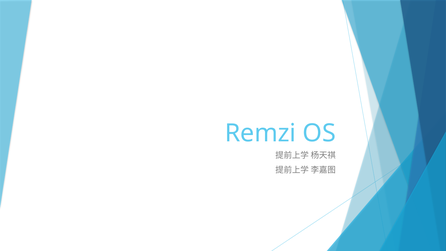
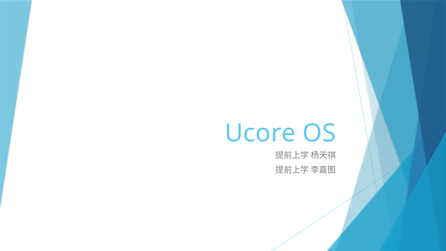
Remzi: Remzi -> Ucore (260, 133)
